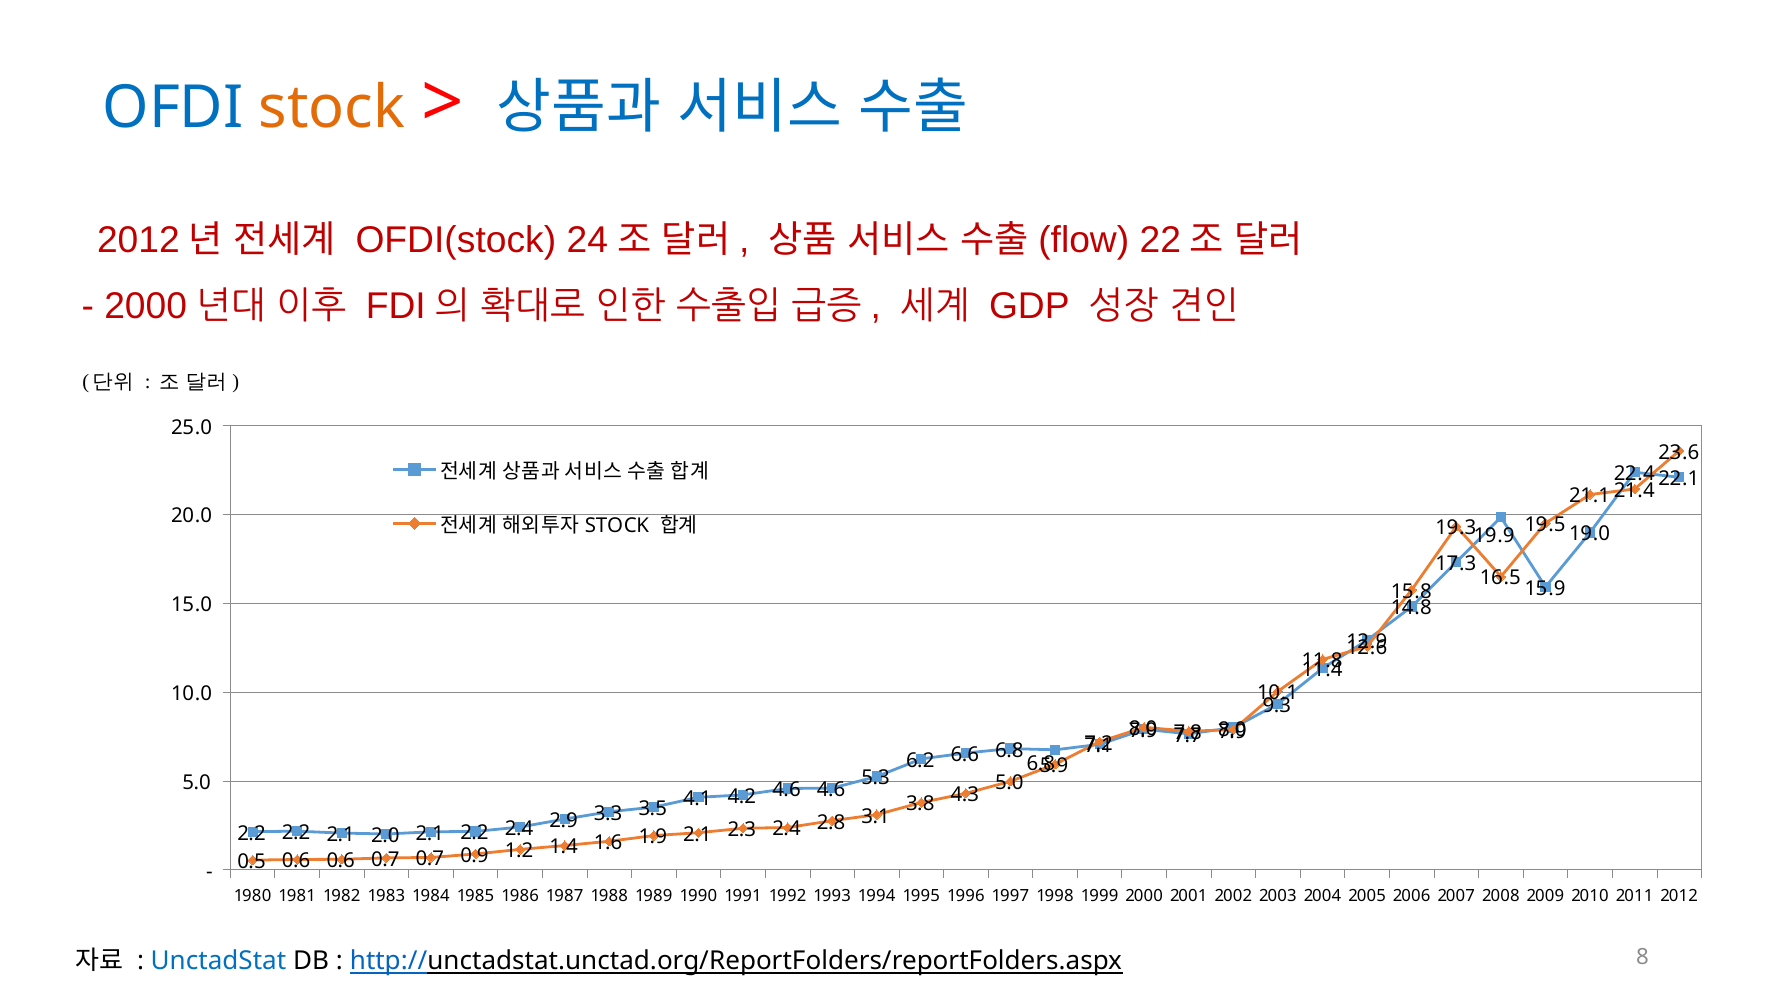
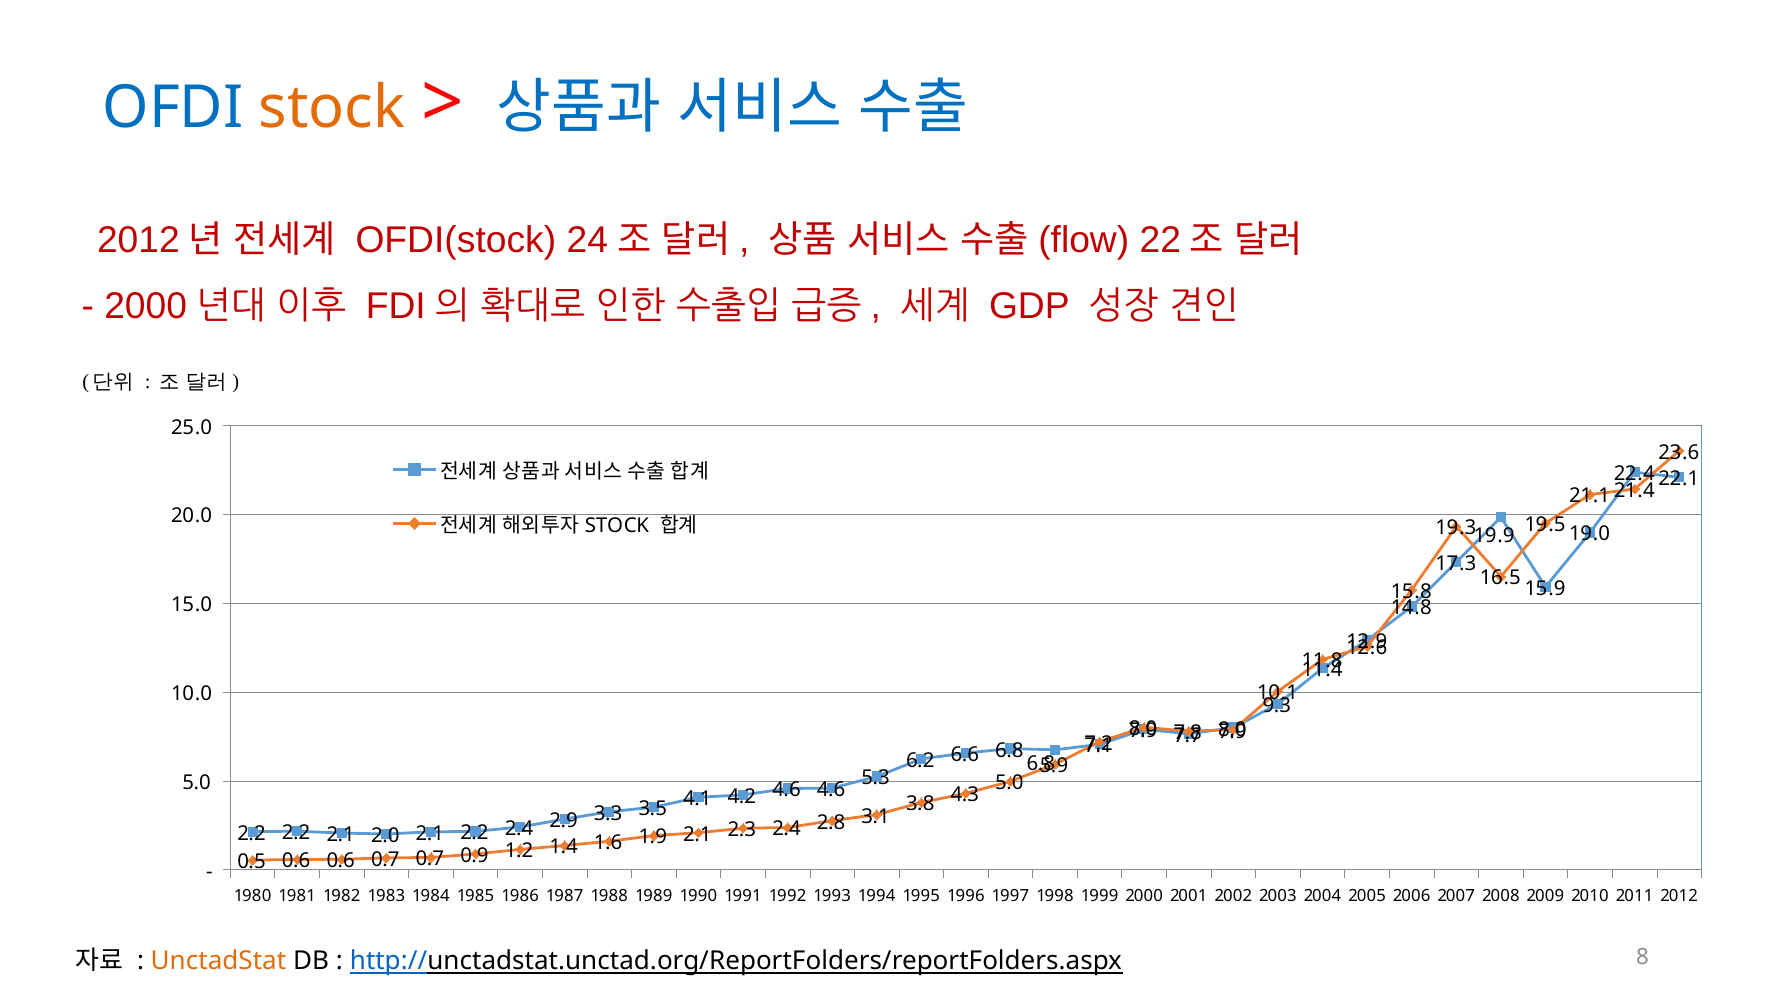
UnctadStat colour: blue -> orange (218, 961)
